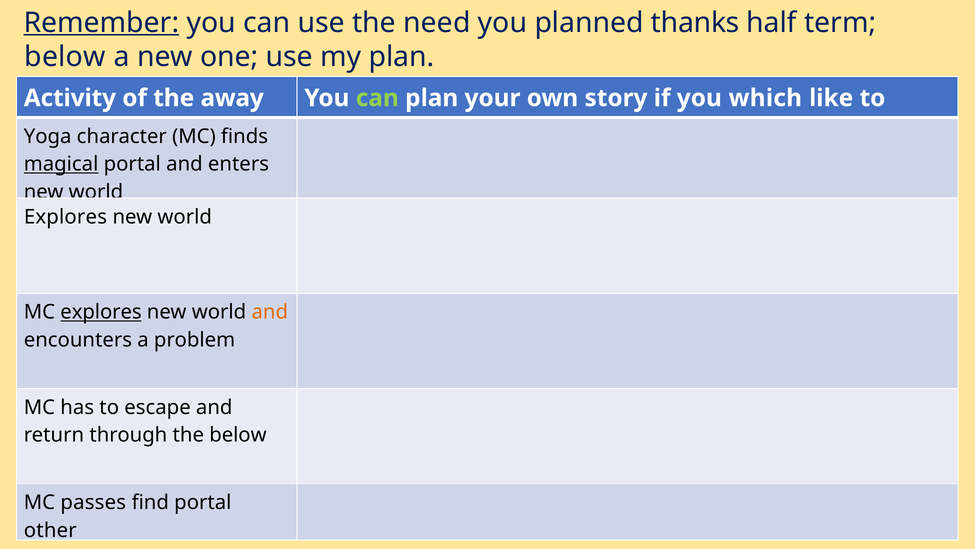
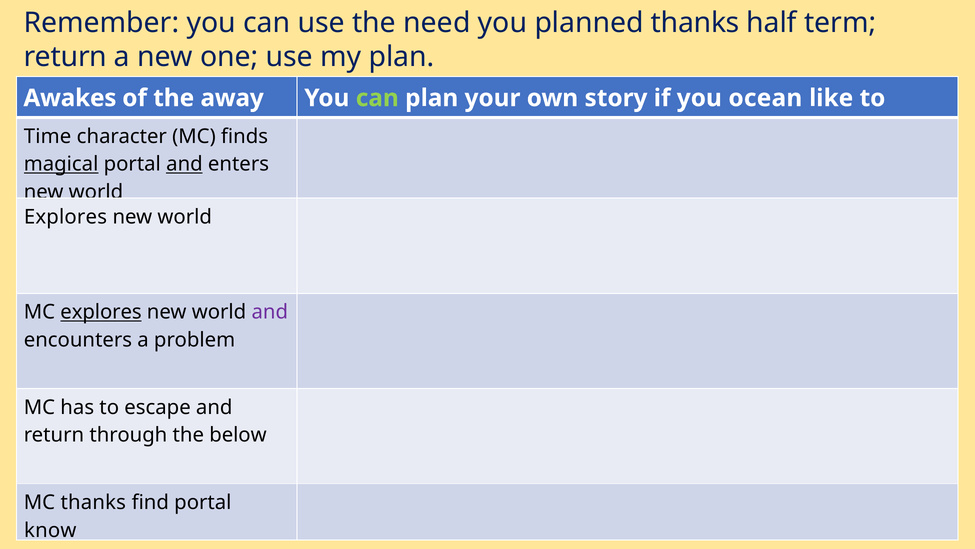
Remember underline: present -> none (101, 23)
below: below -> return (65, 57)
Activity: Activity -> Awakes (70, 98)
which: which -> ocean (765, 98)
Yoga: Yoga -> Time (48, 136)
and underline: none -> present (184, 164)
and colour: orange -> purple (270, 312)
MC passes: passes -> thanks (93, 502)
other: other -> know (50, 530)
